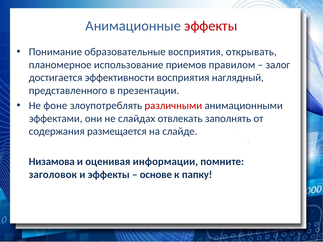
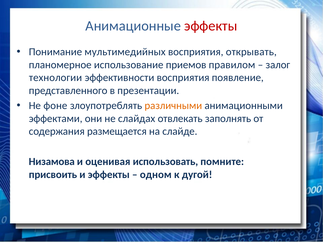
образовательные: образовательные -> мультимедийных (125, 52)
достигается: достигается -> технологии (55, 78)
наглядный: наглядный -> появление (238, 78)
различными colour: red -> orange (173, 106)
информации: информации -> использовать (165, 162)
заголовок: заголовок -> присвоить (53, 175)
основе: основе -> одном (156, 175)
папку: папку -> дугой (197, 175)
